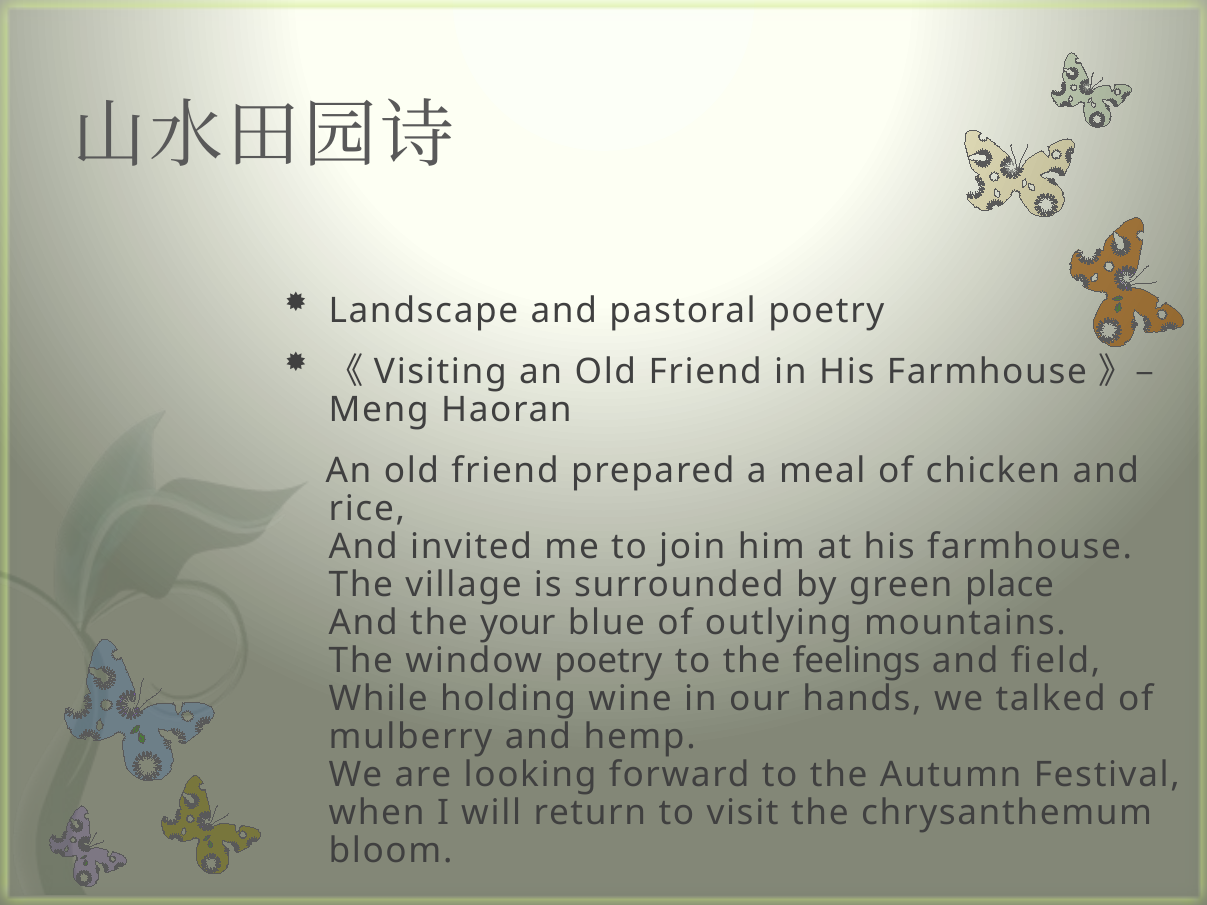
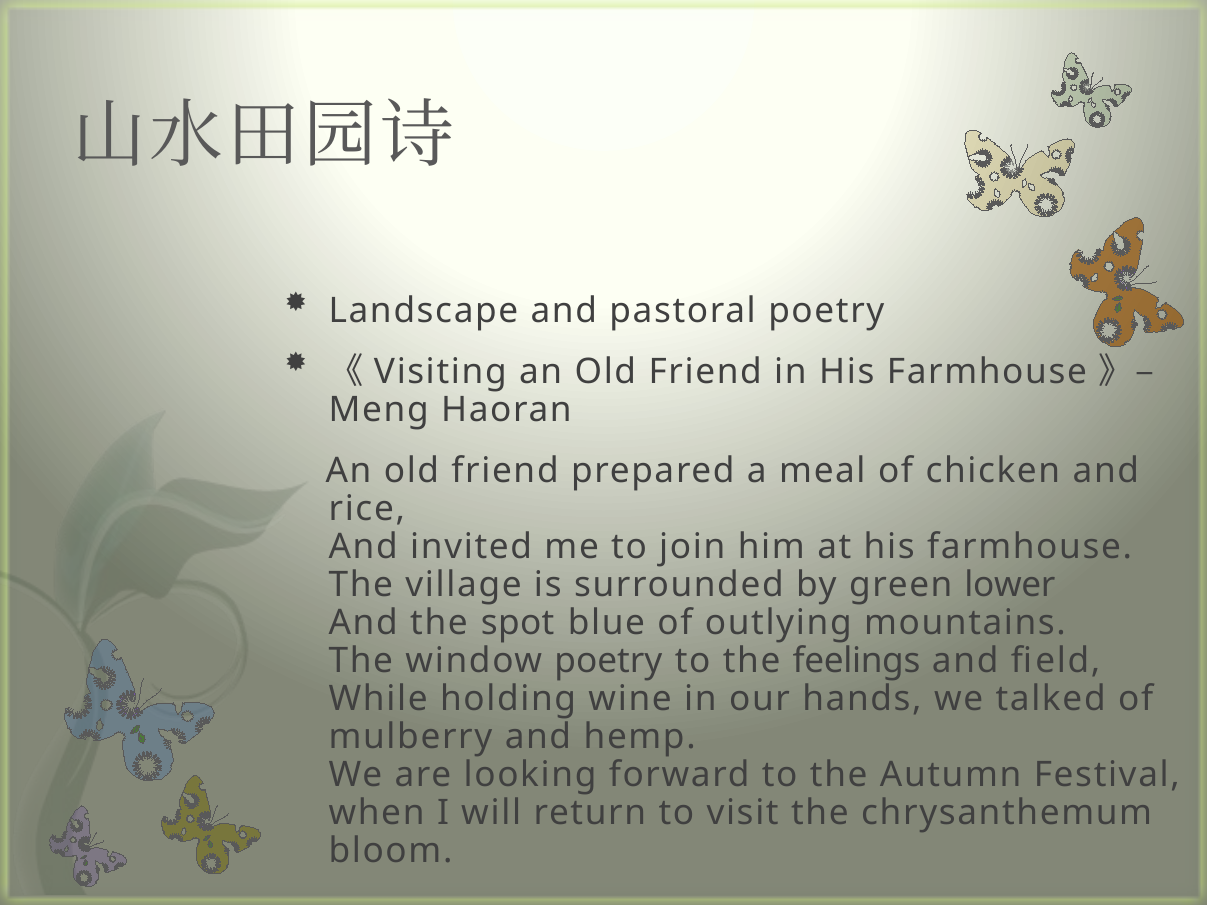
place: place -> lower (1010, 585)
your: your -> spot (518, 623)
